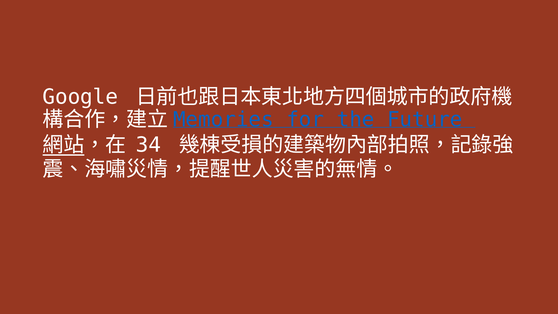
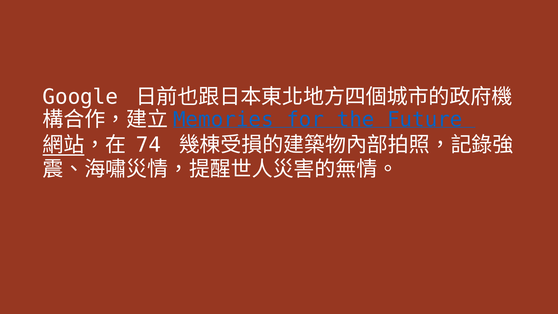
34: 34 -> 74 (149, 145)
